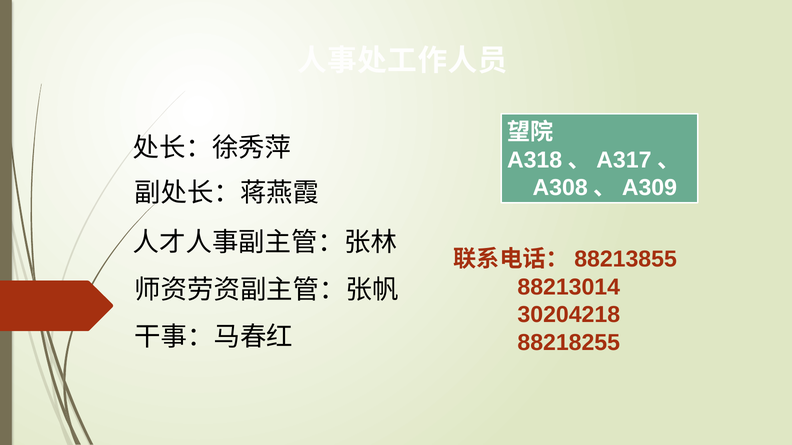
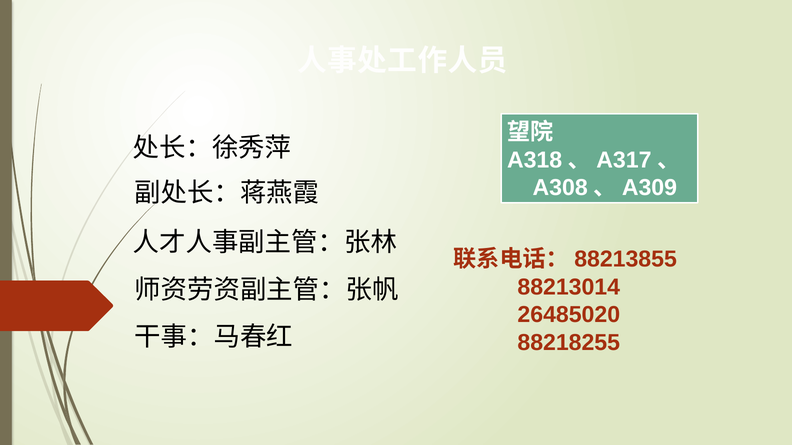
30204218: 30204218 -> 26485020 (569, 315)
